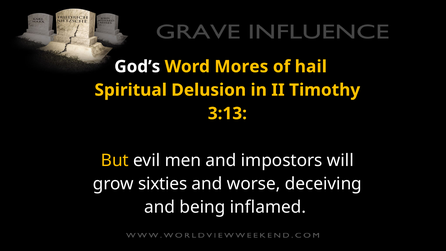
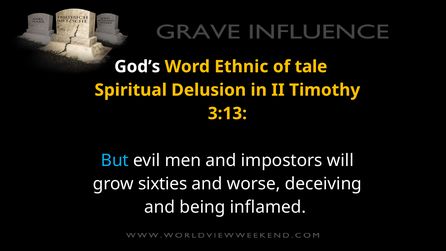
Mores: Mores -> Ethnic (241, 67)
hail: hail -> tale (311, 67)
But colour: yellow -> light blue (115, 160)
